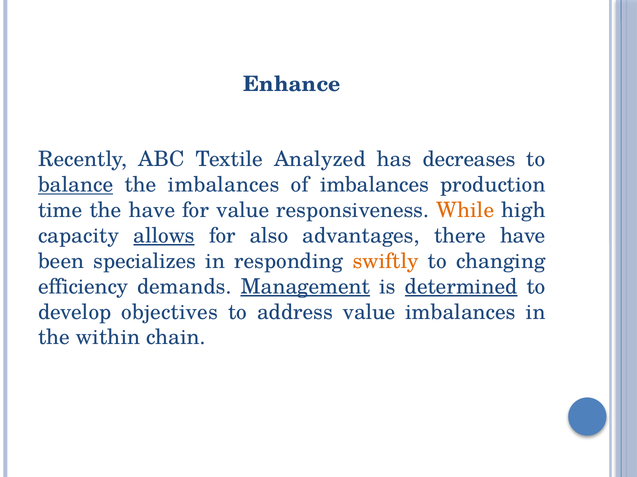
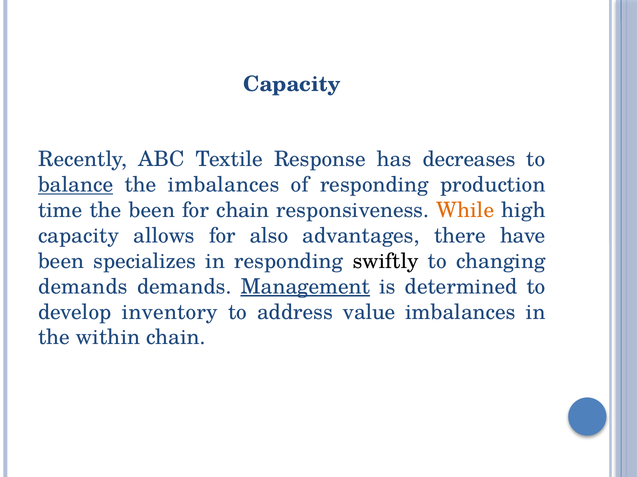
Enhance: Enhance -> Capacity (292, 84)
Analyzed: Analyzed -> Response (320, 160)
of imbalances: imbalances -> responding (374, 185)
the have: have -> been (152, 211)
for value: value -> chain (243, 211)
allows underline: present -> none (164, 236)
swiftly colour: orange -> black (386, 262)
efficiency: efficiency -> demands (83, 287)
determined underline: present -> none (461, 287)
objectives: objectives -> inventory (170, 313)
